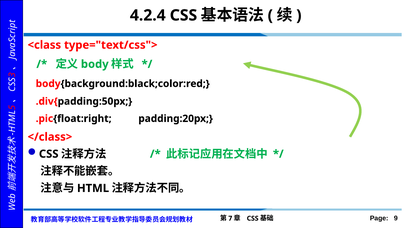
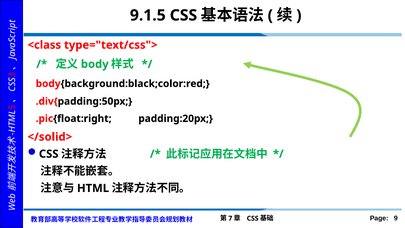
4.2.4: 4.2.4 -> 9.1.5 (148, 15)
</class>: </class> -> </solid> (50, 137)
